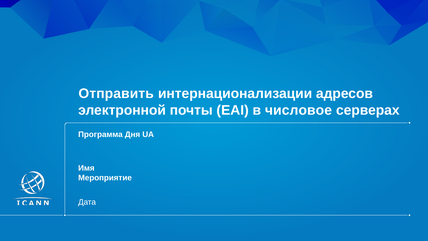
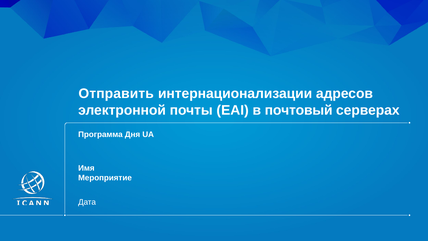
числовое: числовое -> почтовый (299, 110)
